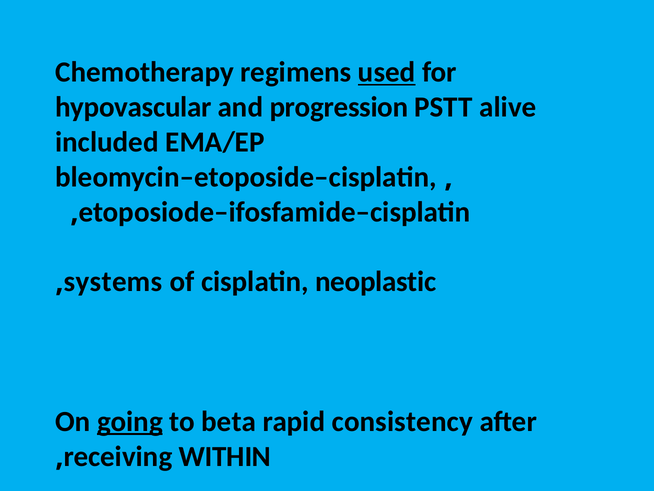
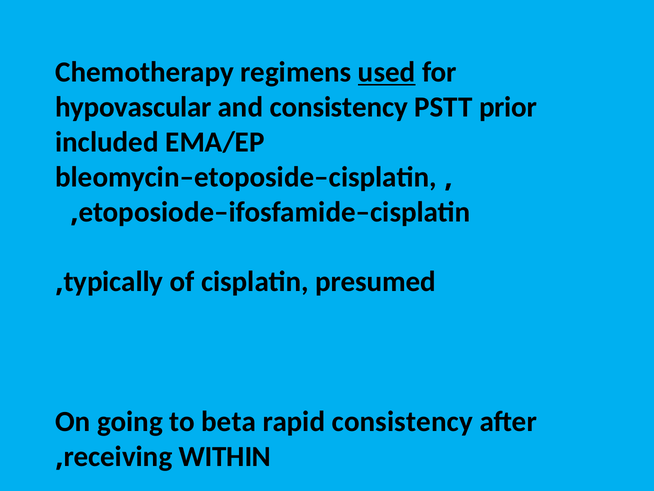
and progression: progression -> consistency (339, 107)
alive: alive -> prior (508, 107)
systems: systems -> typically (113, 282)
neoplastic: neoplastic -> presumed (376, 282)
going underline: present -> none (130, 421)
